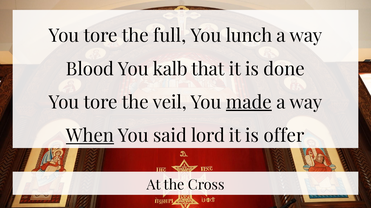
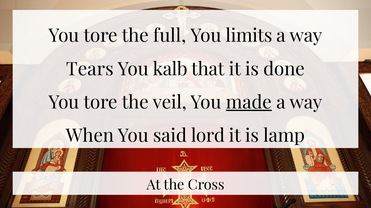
lunch: lunch -> limits (249, 36)
Blood: Blood -> Tears (90, 69)
When underline: present -> none (90, 136)
offer: offer -> lamp (284, 136)
